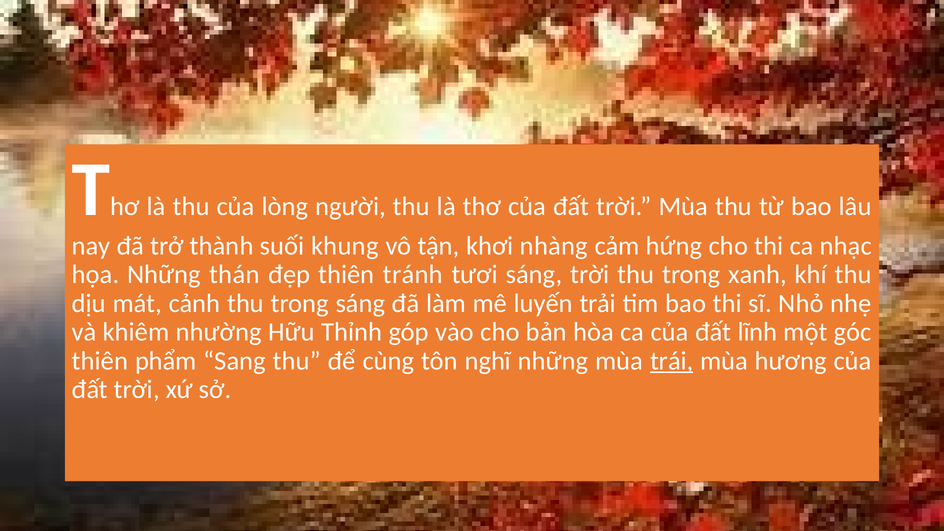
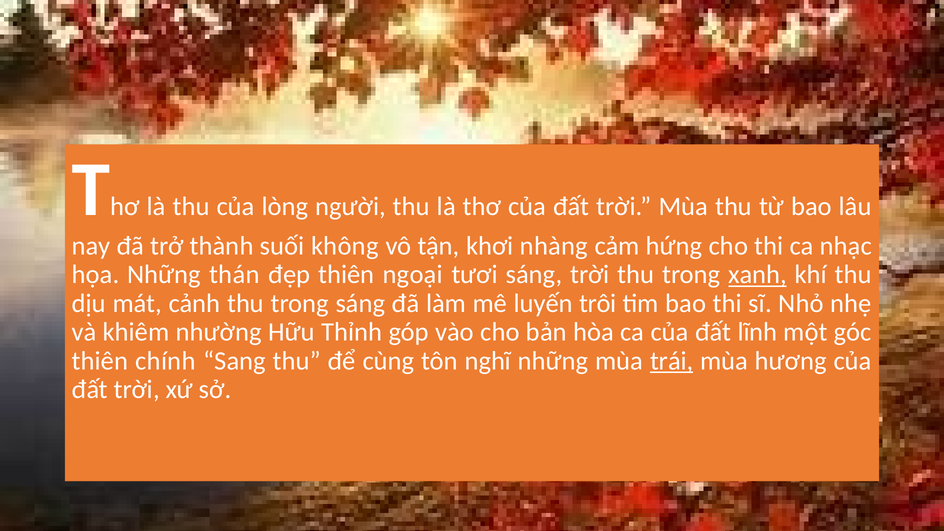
khung: khung -> không (345, 246)
tránh: tránh -> ngoại (413, 275)
xanh underline: none -> present (758, 275)
trải: trải -> trôi (598, 303)
phẩm: phẩm -> chính (166, 361)
